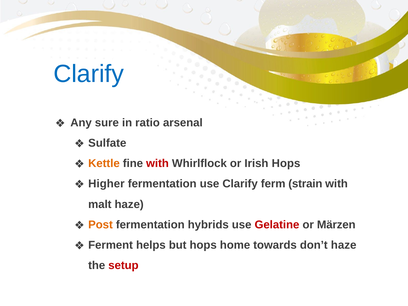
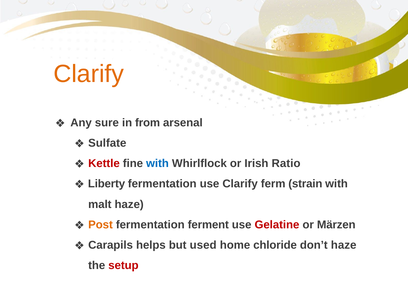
Clarify colour: blue -> orange (89, 74)
ratio: ratio -> from (148, 123)
Kettle colour: orange -> red (104, 163)
with colour: red -> blue (157, 163)
Irish Hops: Hops -> Ratio (286, 163)
Higher: Higher -> Liberty (107, 184)
hybrids: hybrids -> ferment (208, 225)
Ferment: Ferment -> Carapils (111, 245)
but hops: hops -> used (203, 245)
towards: towards -> chloride (275, 245)
